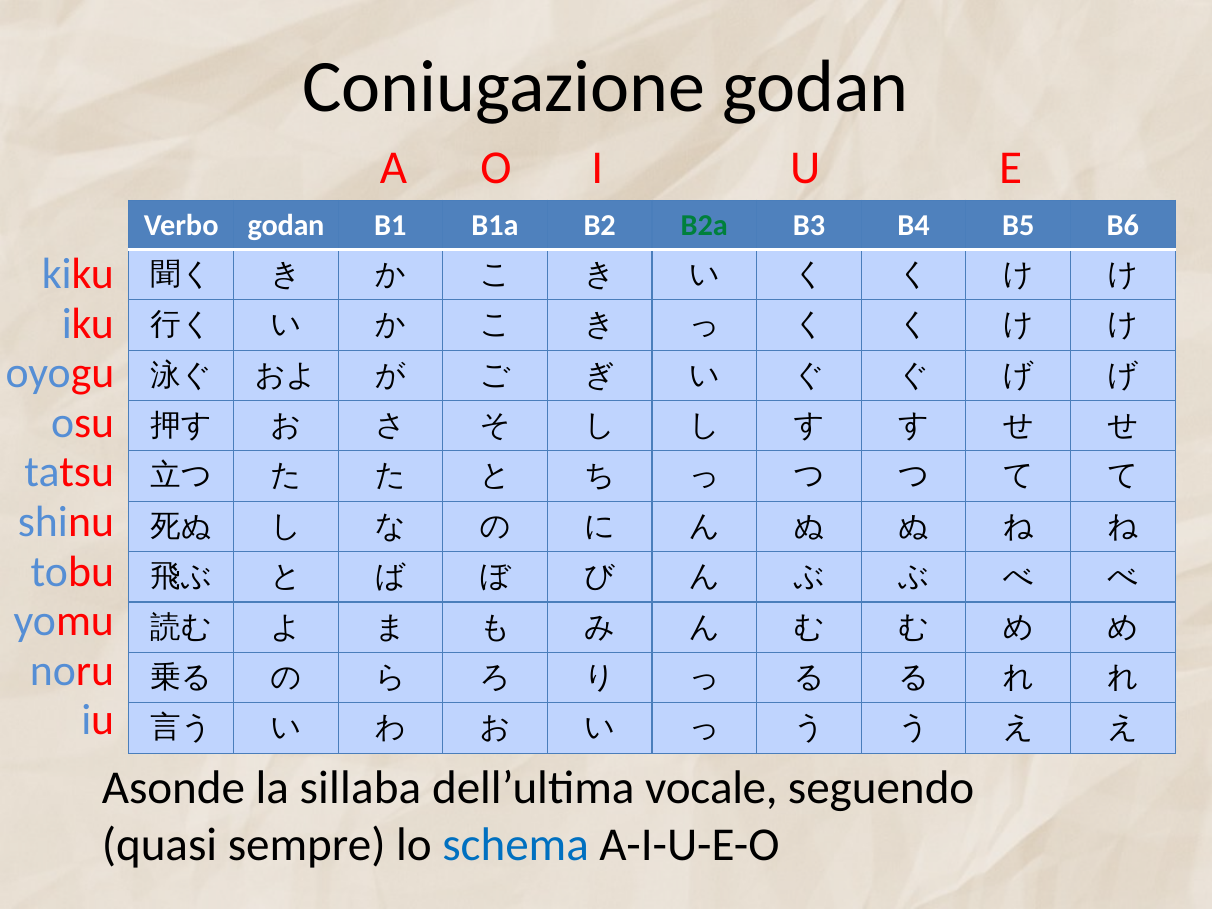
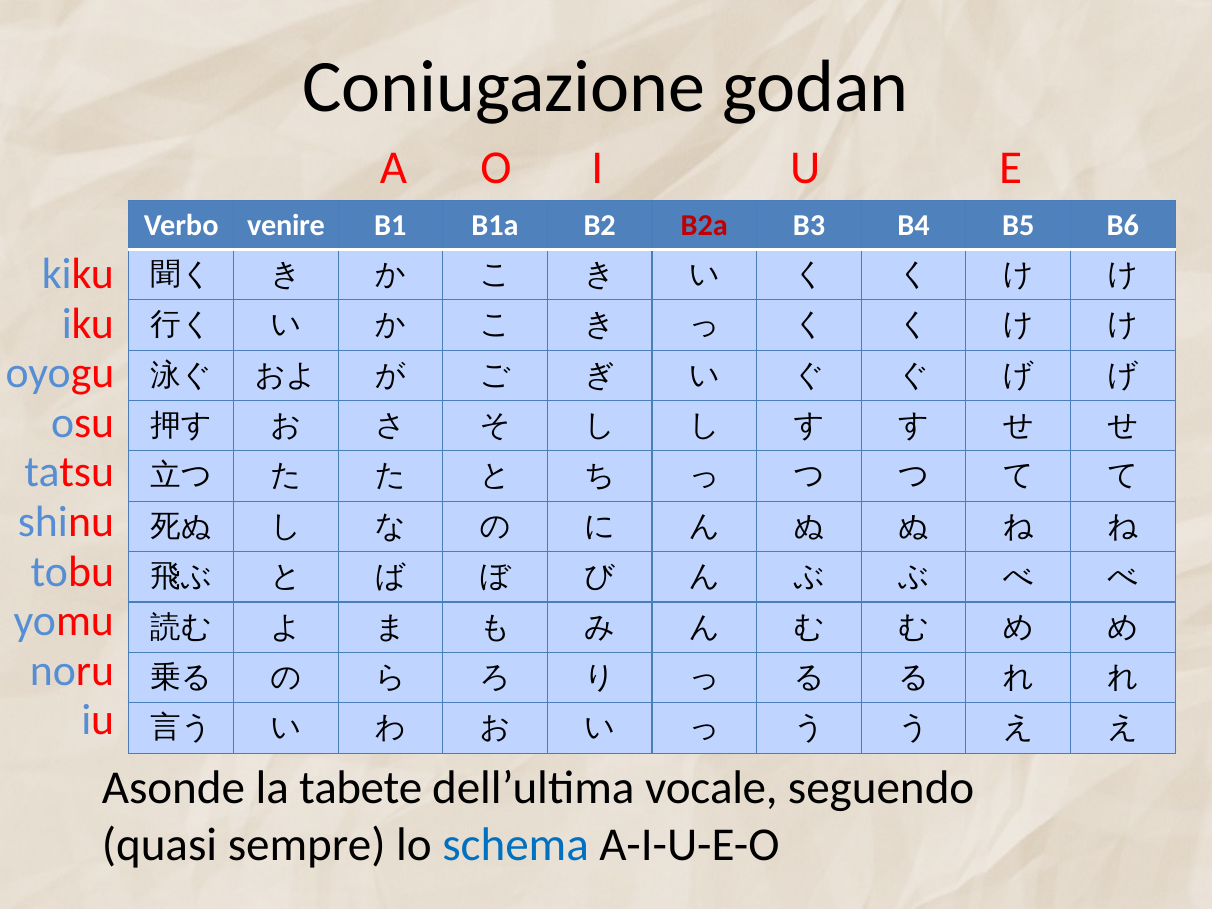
Verbo godan: godan -> venire (286, 225)
B2a colour: green -> red (704, 225)
sillaba: sillaba -> tabete (361, 788)
